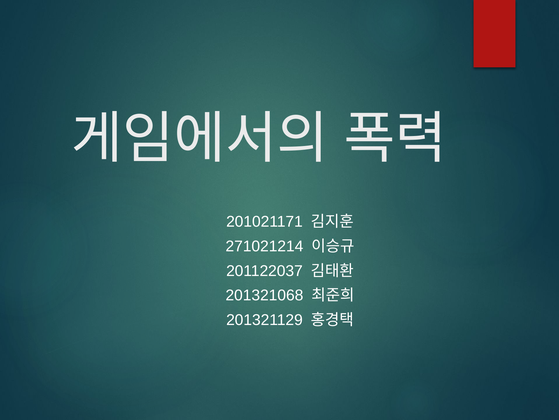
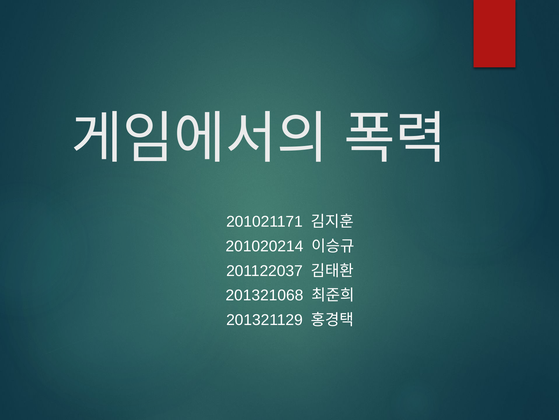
271021214: 271021214 -> 201020214 (264, 246)
